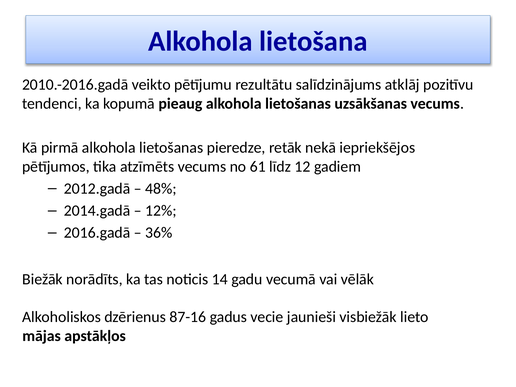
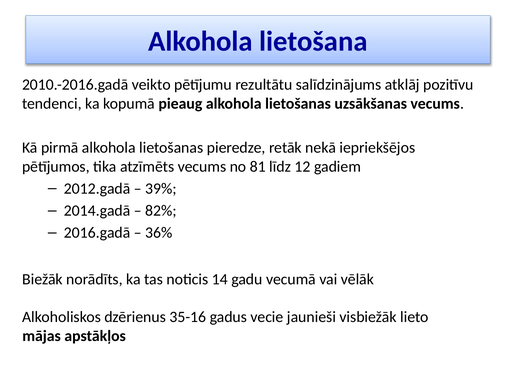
61: 61 -> 81 (258, 167)
48%: 48% -> 39% (161, 189)
12%: 12% -> 82% (161, 211)
87-16: 87-16 -> 35-16 (188, 317)
